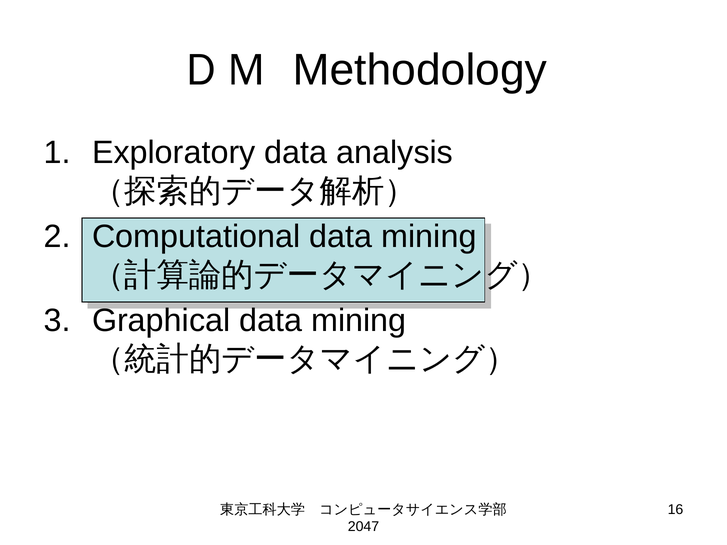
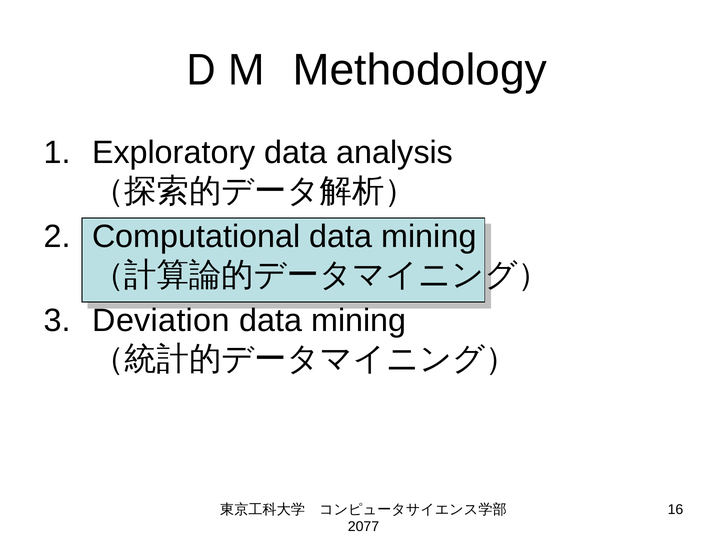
Graphical: Graphical -> Deviation (161, 321)
2047: 2047 -> 2077 (363, 527)
